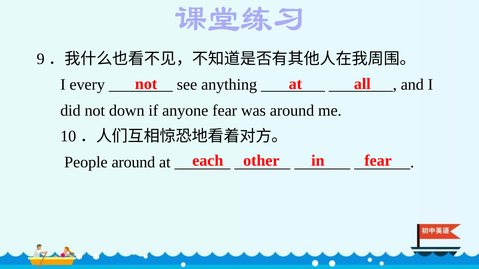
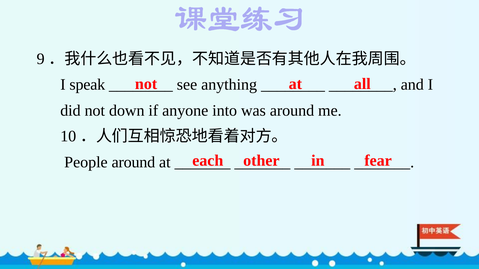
every: every -> speak (87, 85)
anyone fear: fear -> into (225, 111)
